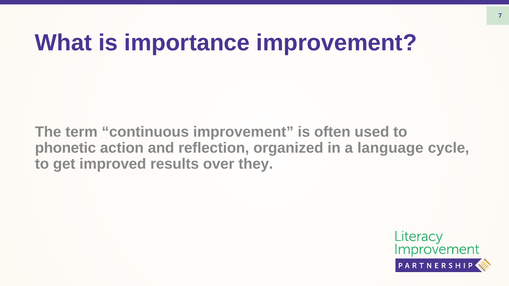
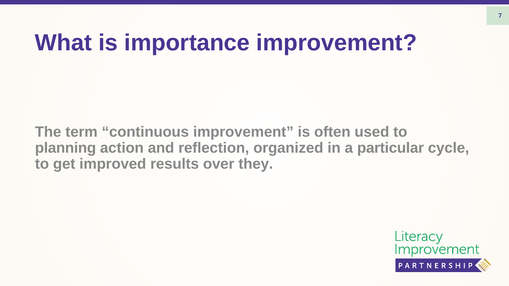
phonetic: phonetic -> planning (66, 148)
language: language -> particular (391, 148)
